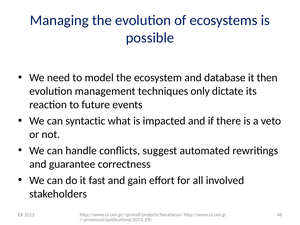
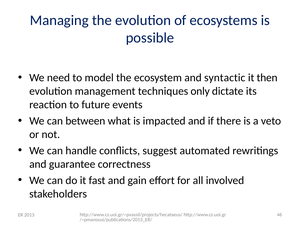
database: database -> syntactic (225, 78)
syntactic: syntactic -> between (85, 121)
